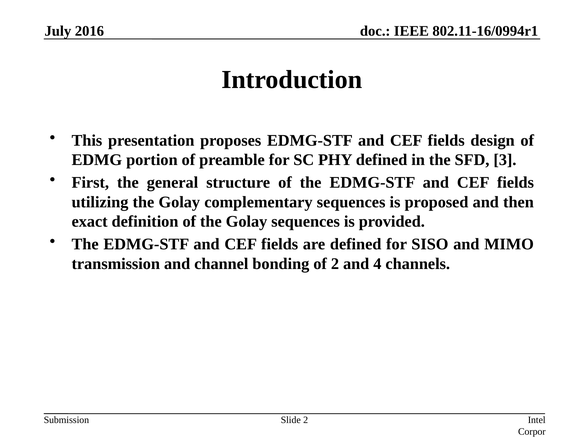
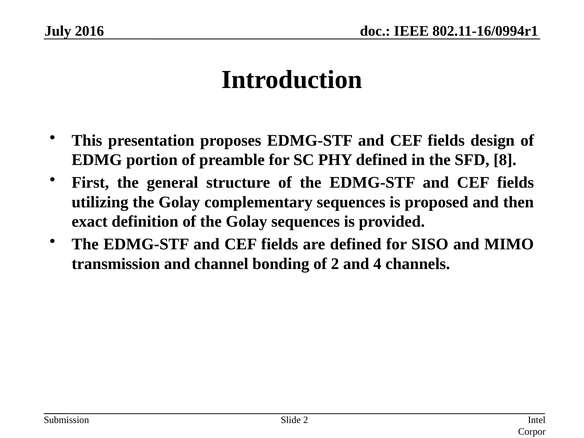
3: 3 -> 8 (505, 160)
